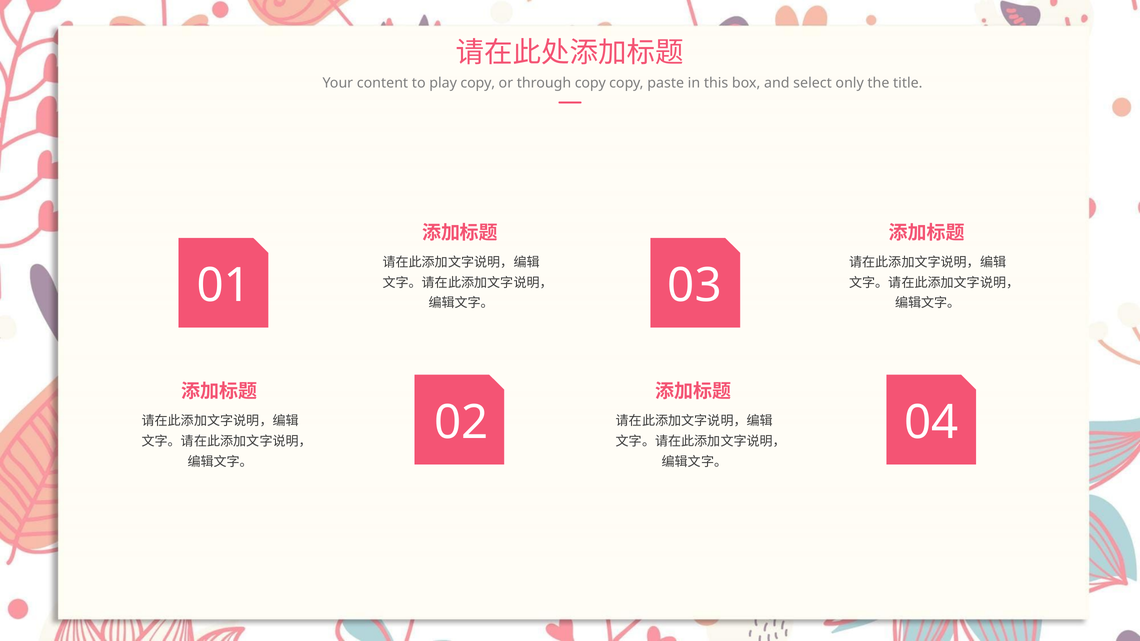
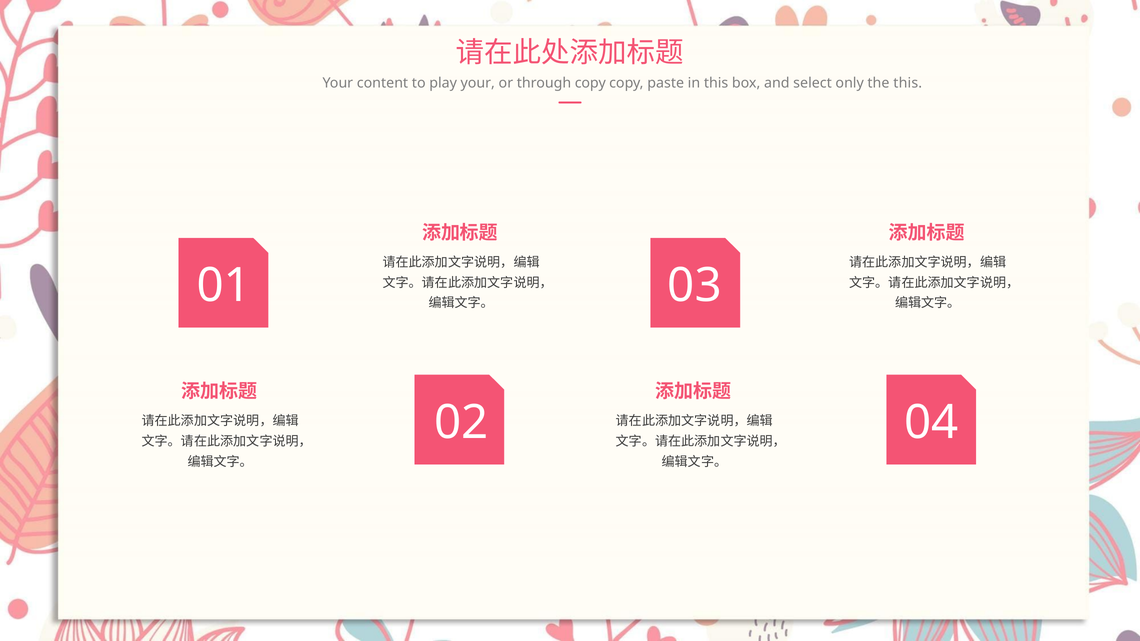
play copy: copy -> your (478, 83)
the title: title -> this (908, 83)
